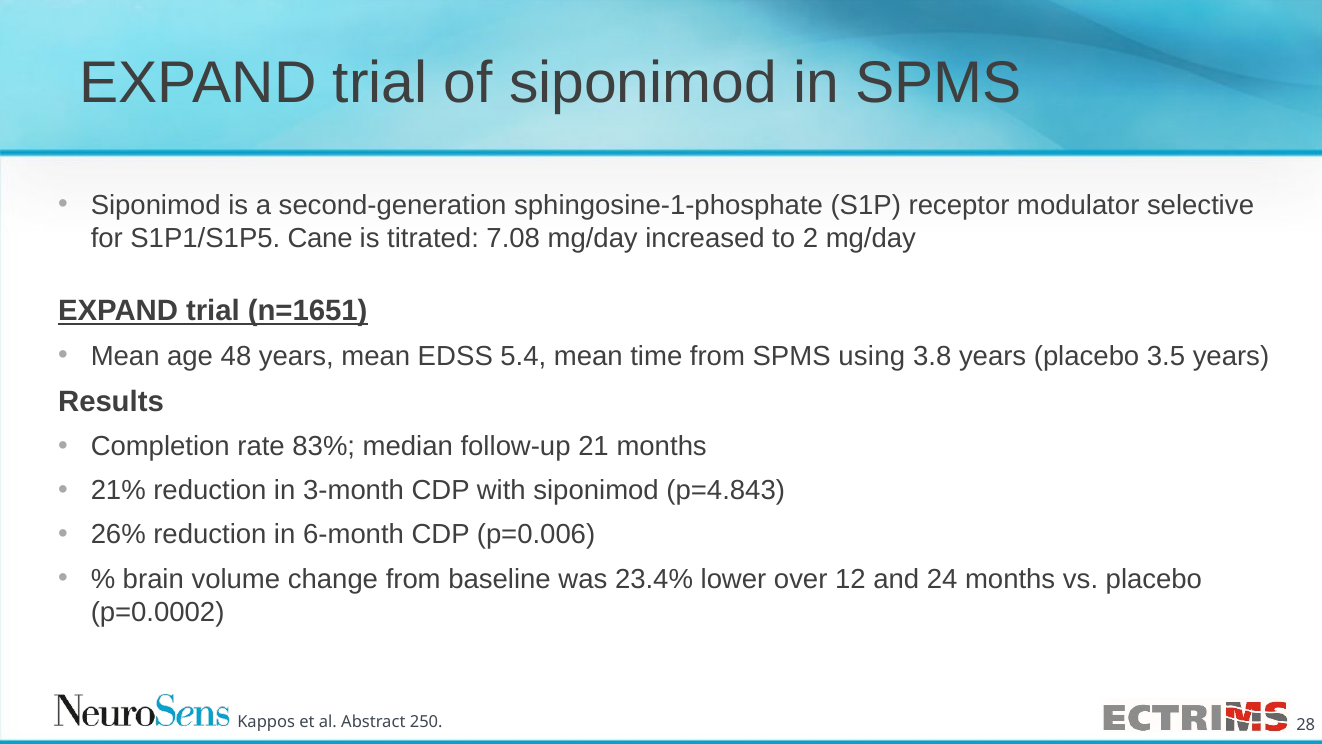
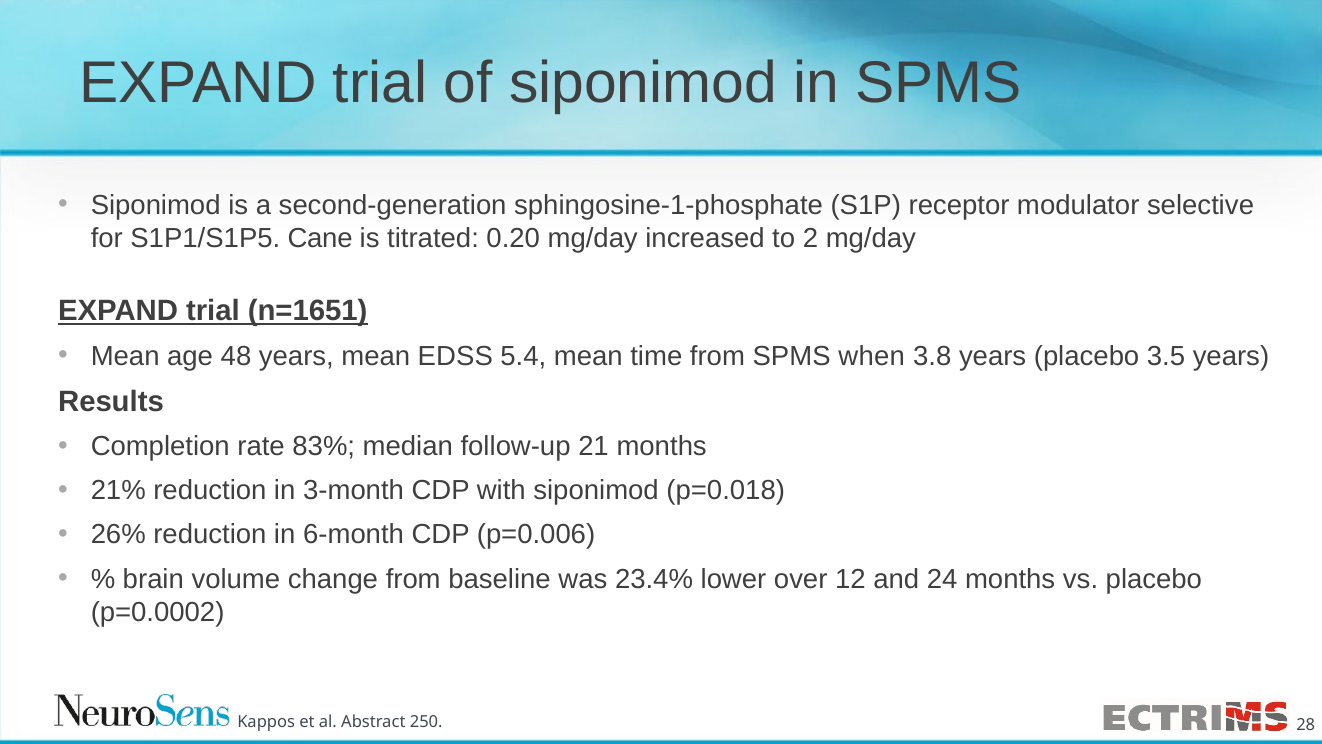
7.08: 7.08 -> 0.20 (513, 238)
using: using -> when (872, 356)
p=4.843: p=4.843 -> p=0.018 (726, 491)
